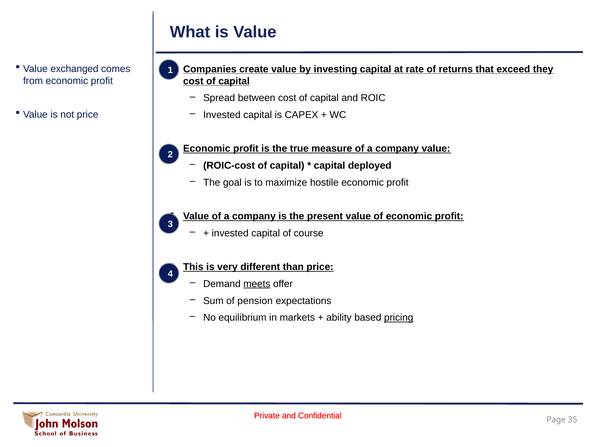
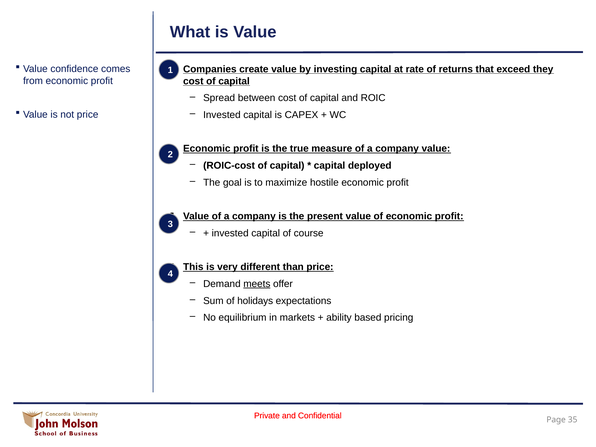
exchanged: exchanged -> confidence (74, 69)
pension: pension -> holidays (255, 301)
pricing underline: present -> none (399, 318)
